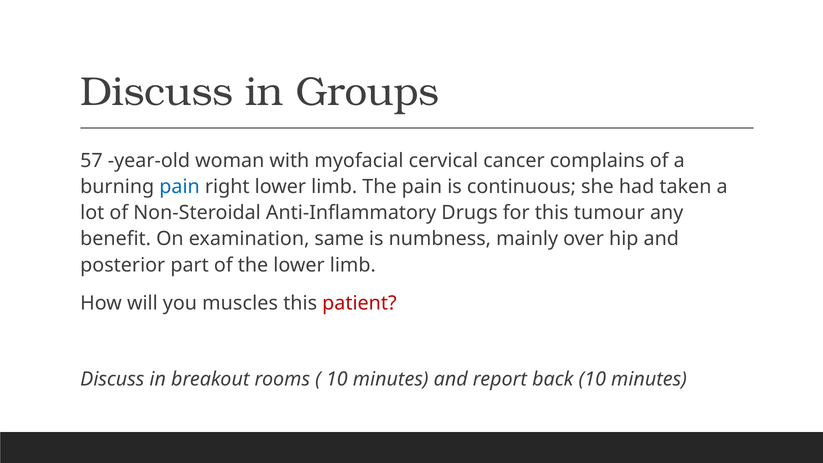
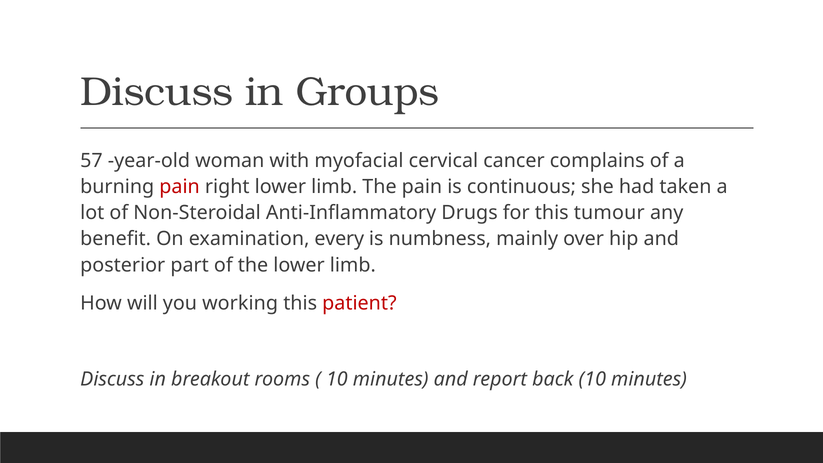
pain colour: blue -> red (180, 187)
same: same -> every (339, 239)
muscles: muscles -> working (240, 303)
